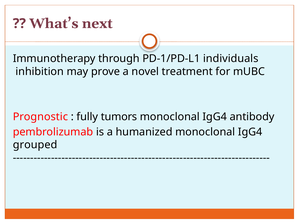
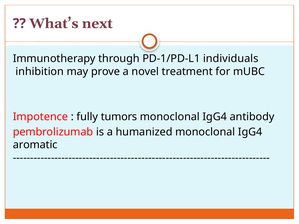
Prognostic: Prognostic -> Impotence (40, 117)
grouped: grouped -> aromatic (35, 145)
